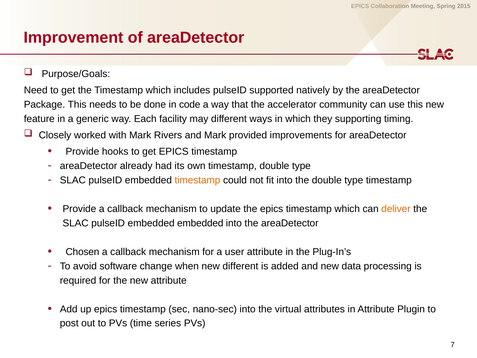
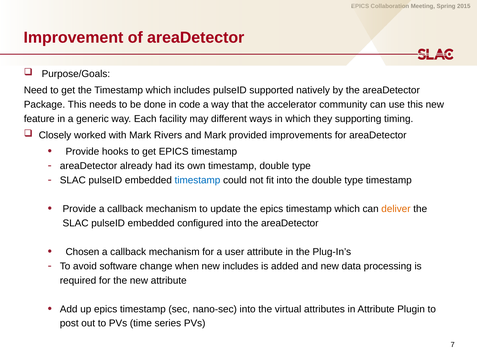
timestamp colour: orange -> blue (197, 180)
embedded embedded: embedded -> configured (200, 223)
new different: different -> includes (241, 266)
